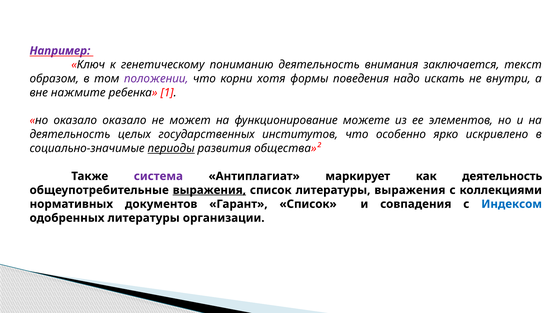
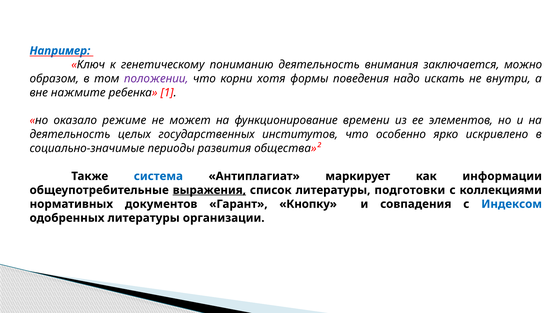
Например colour: purple -> blue (60, 51)
текст: текст -> можно (523, 65)
оказало оказало: оказало -> режиме (124, 120)
можете: можете -> времени (366, 120)
периоды underline: present -> none (171, 148)
система colour: purple -> blue (158, 176)
как деятельность: деятельность -> информации (502, 176)
литературы выражения: выражения -> подготовки (410, 190)
Гарант Список: Список -> Кнопку (308, 204)
